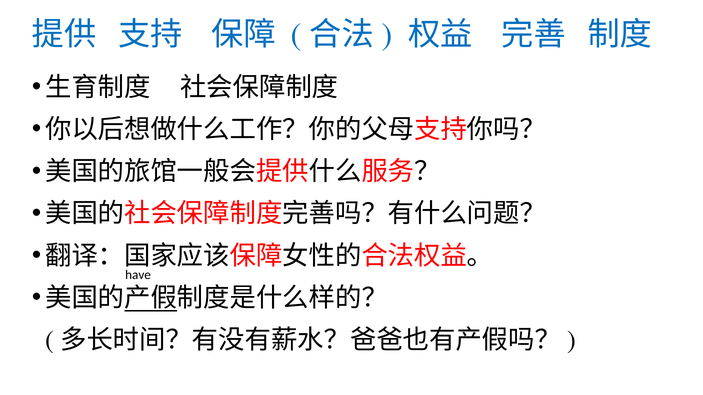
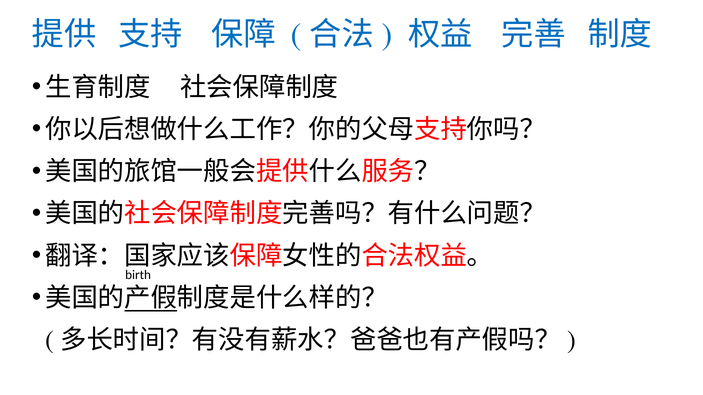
have: have -> birth (138, 275)
